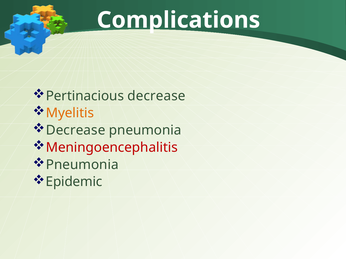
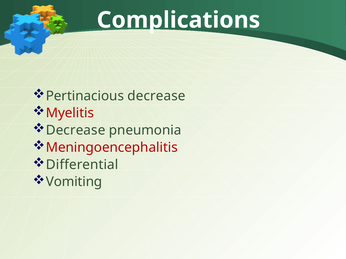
Myelitis colour: orange -> red (70, 113)
Pneumonia: Pneumonia -> Differential (82, 165)
Epidemic: Epidemic -> Vomiting (74, 182)
